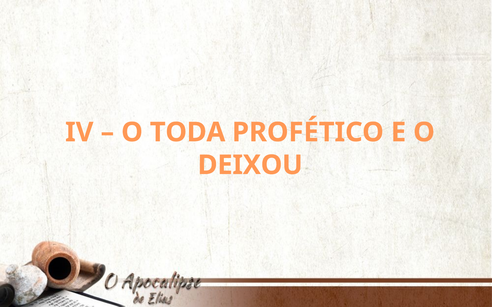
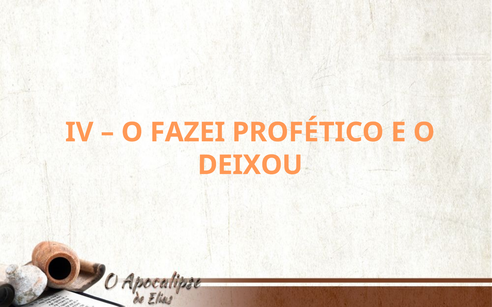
TODA: TODA -> FAZEI (188, 132)
